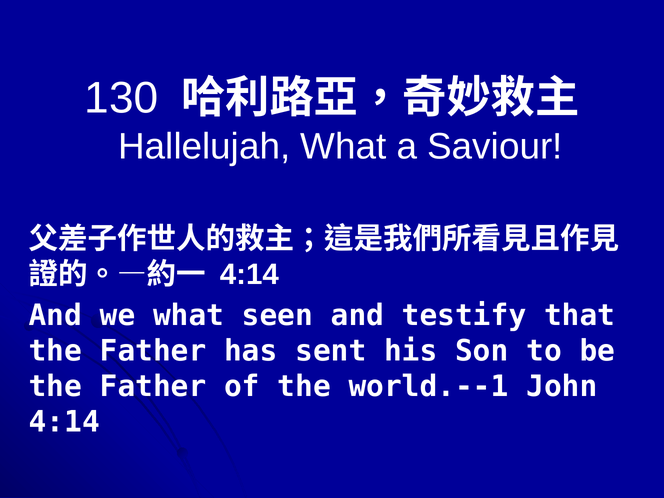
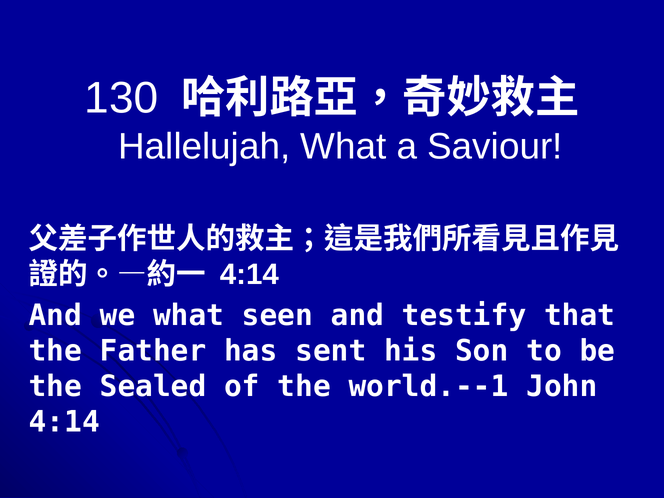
Father: Father -> Sealed (153, 386)
